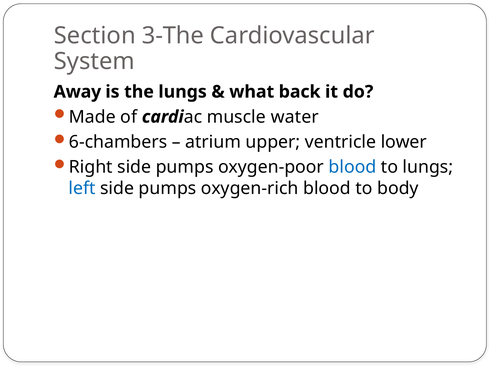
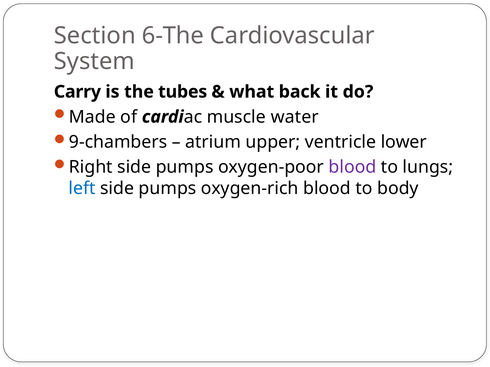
3-The: 3-The -> 6-The (173, 36)
Away: Away -> Carry (77, 92)
the lungs: lungs -> tubes (183, 92)
6-chambers: 6-chambers -> 9-chambers (118, 142)
blood colour: blue -> purple (352, 167)
